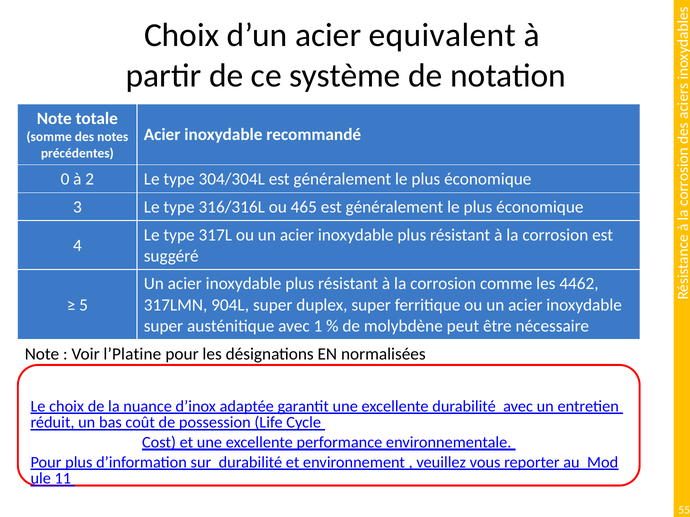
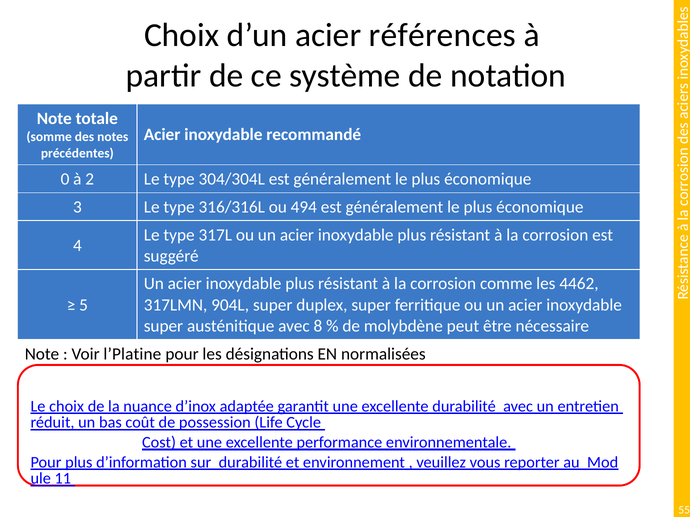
equivalent: equivalent -> références (442, 35)
465: 465 -> 494 (304, 207)
1: 1 -> 8 (318, 326)
